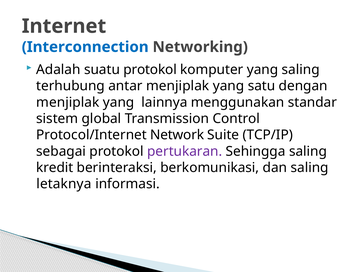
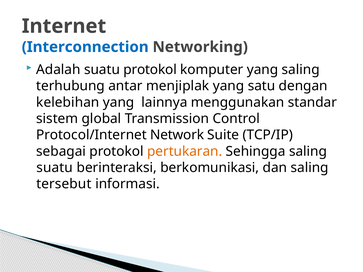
menjiplak: menjiplak -> kelebihan (68, 102)
pertukaran colour: purple -> orange (185, 151)
kredit: kredit -> suatu (55, 168)
letaknya: letaknya -> tersebut (64, 184)
